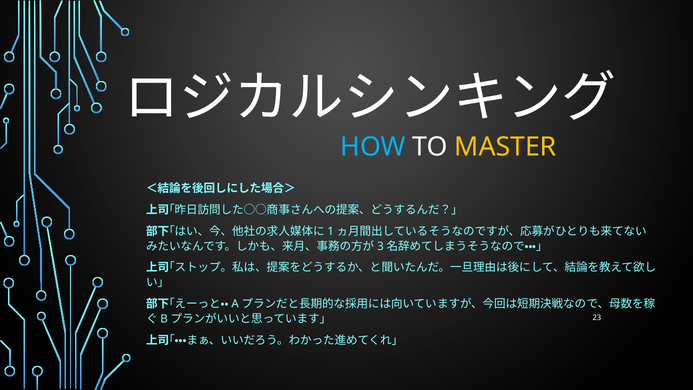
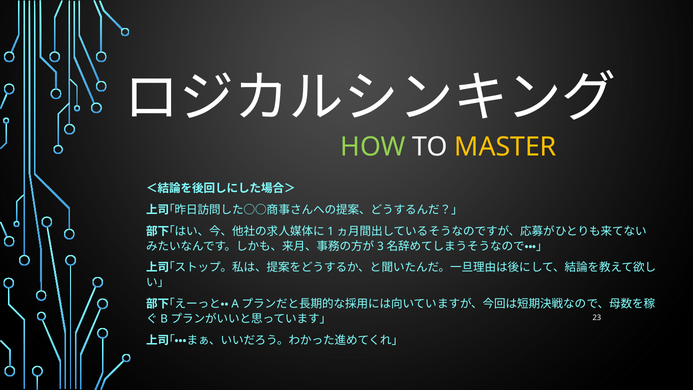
HOW colour: light blue -> light green (373, 147)
